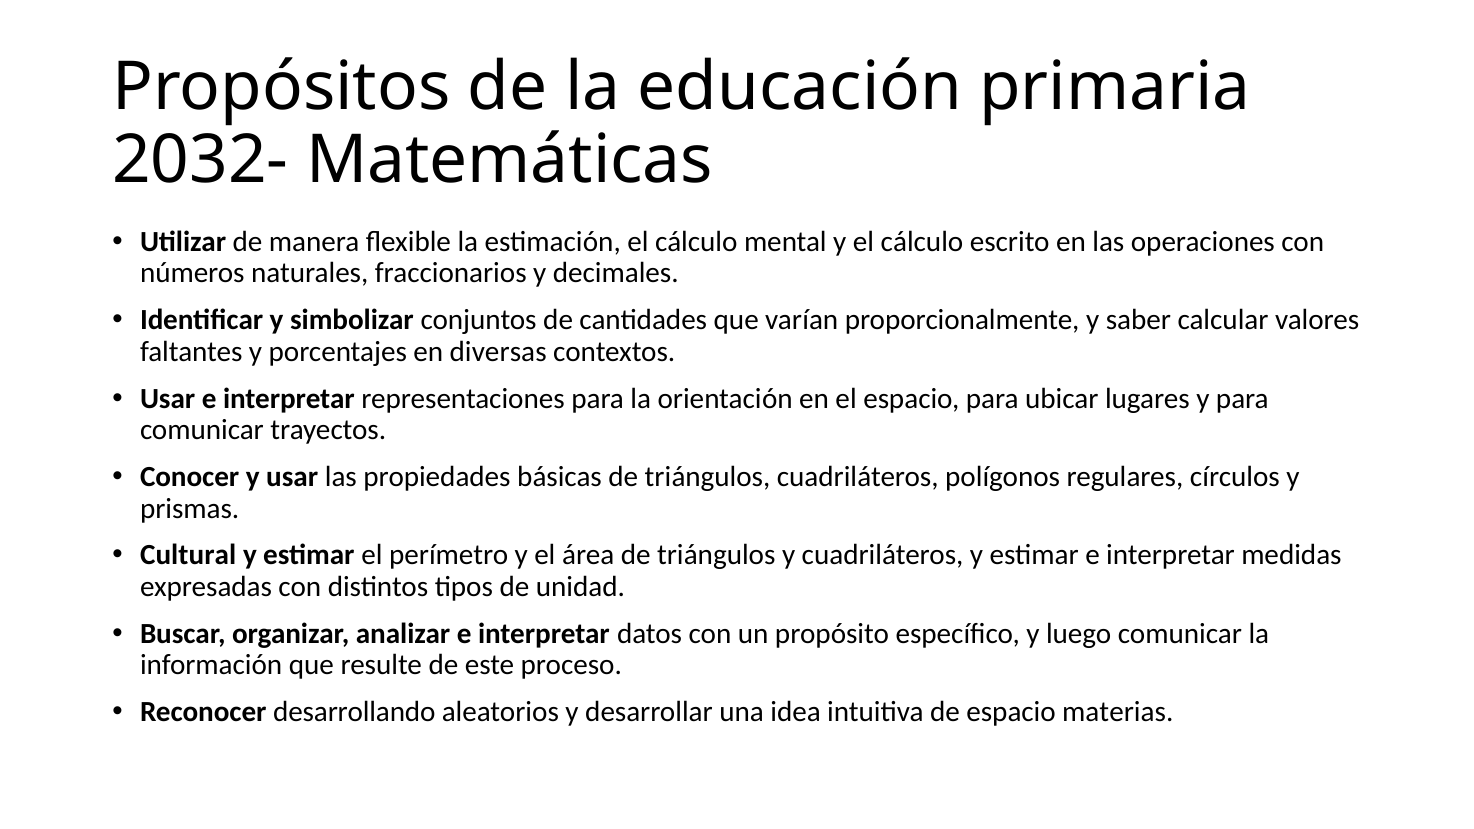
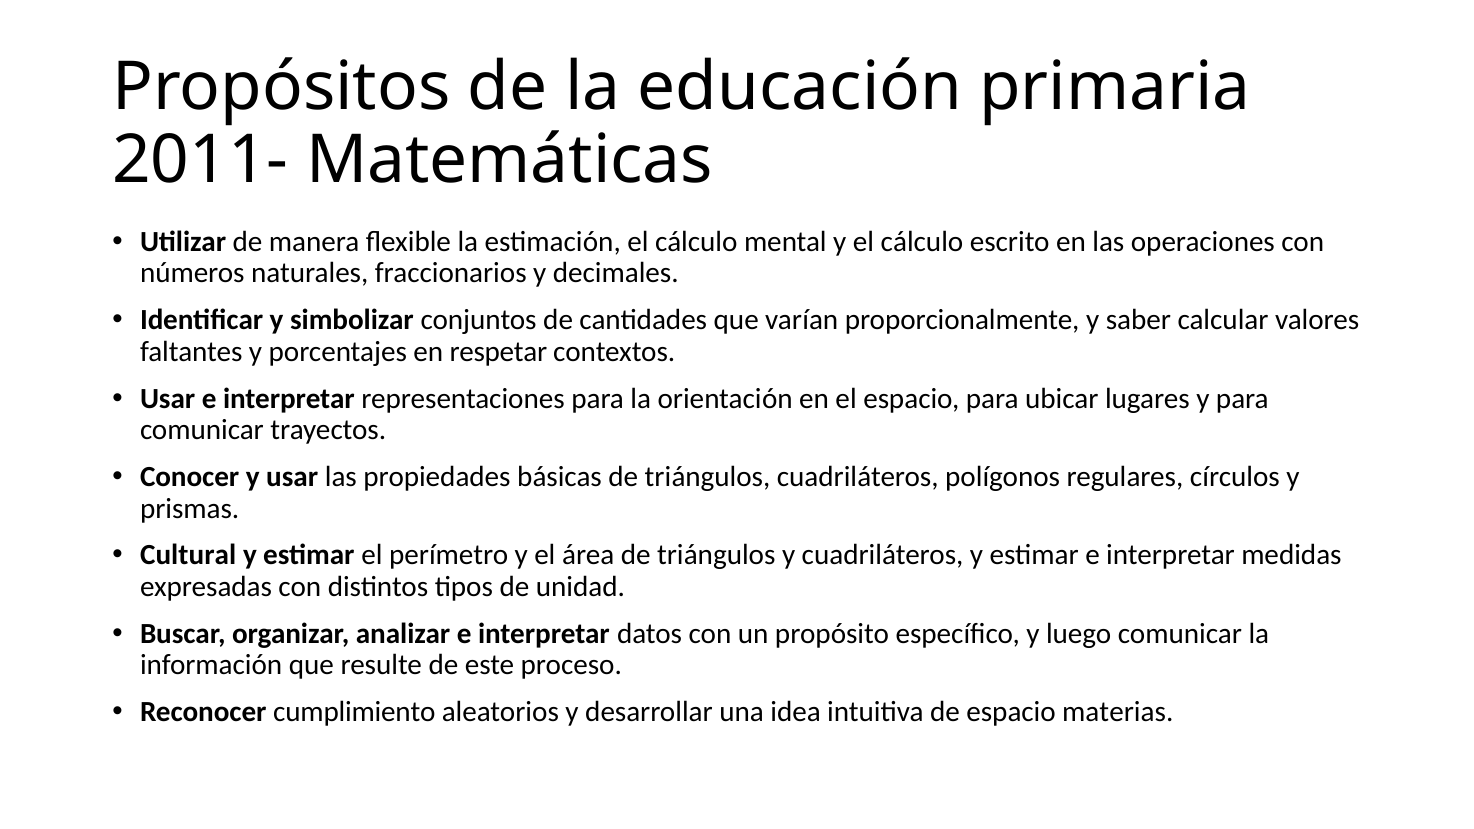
2032-: 2032- -> 2011- (200, 160)
diversas: diversas -> respetar (498, 352)
desarrollando: desarrollando -> cumplimiento (354, 712)
